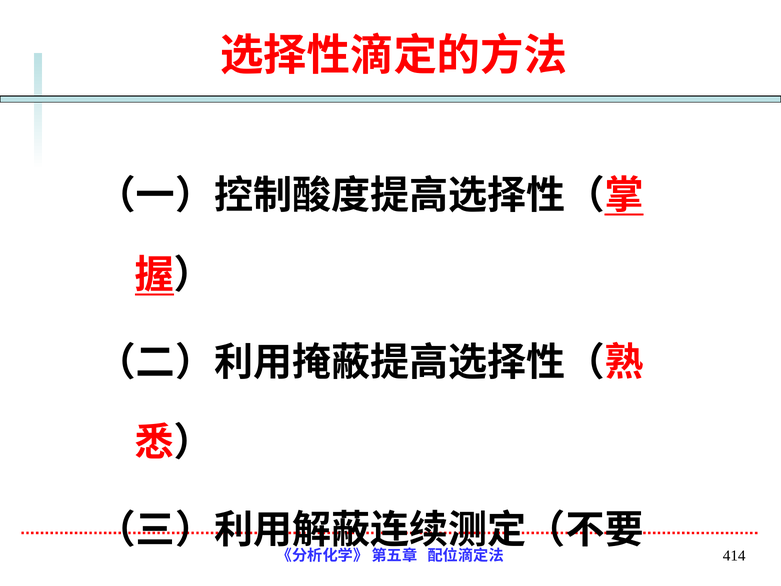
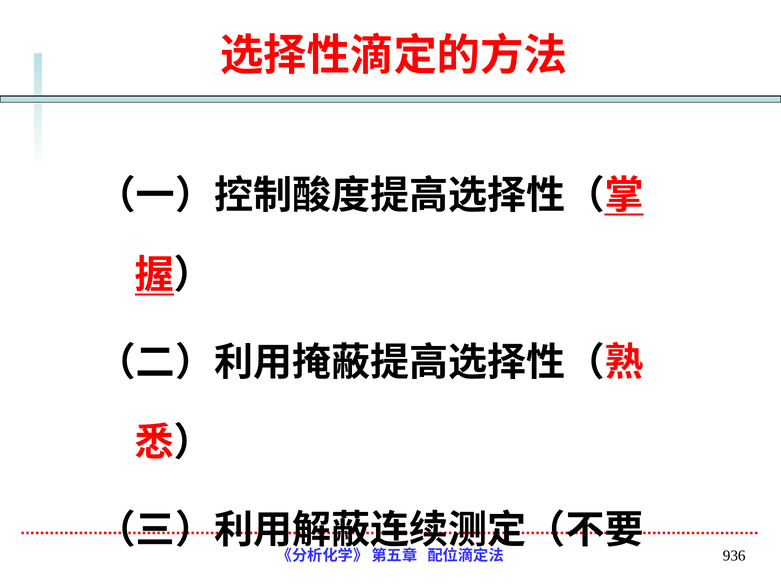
414: 414 -> 936 (734, 555)
